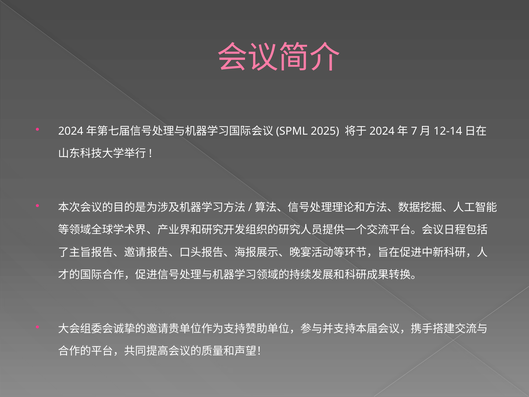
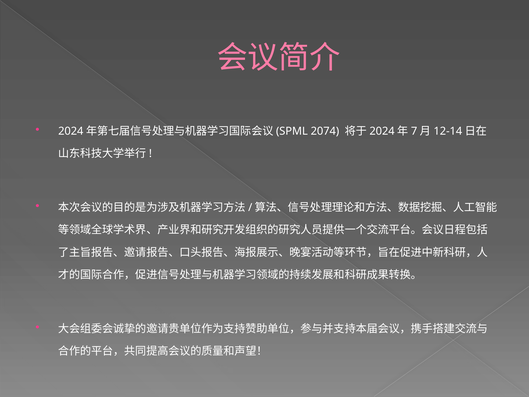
2025: 2025 -> 2074 (325, 131)
